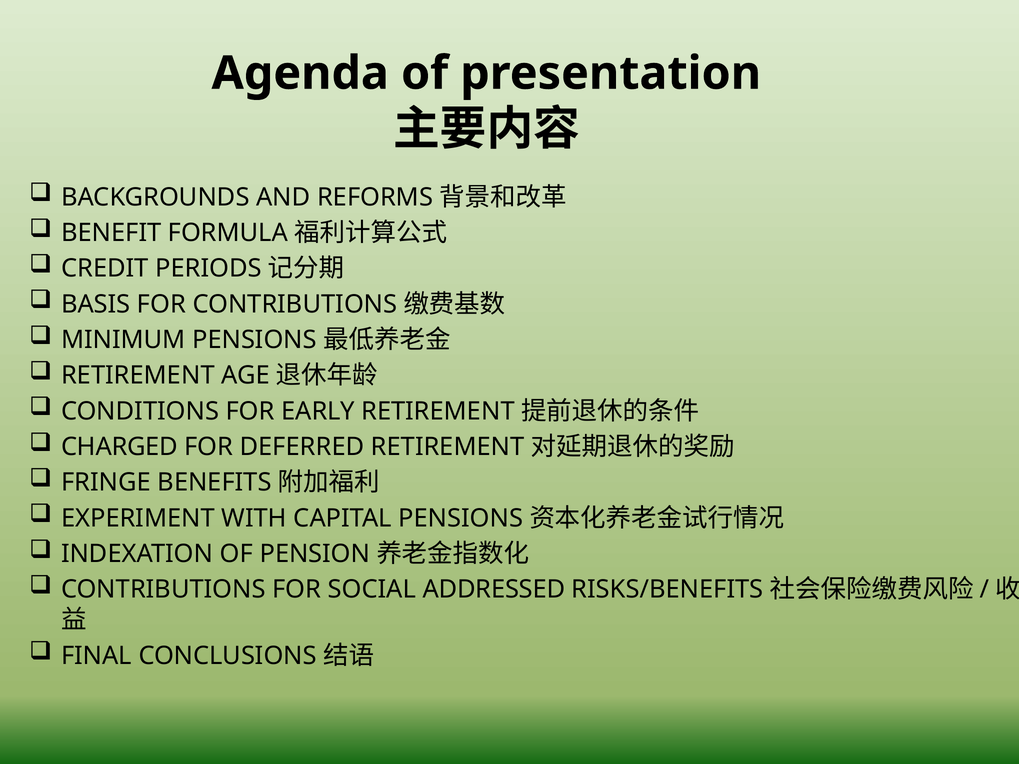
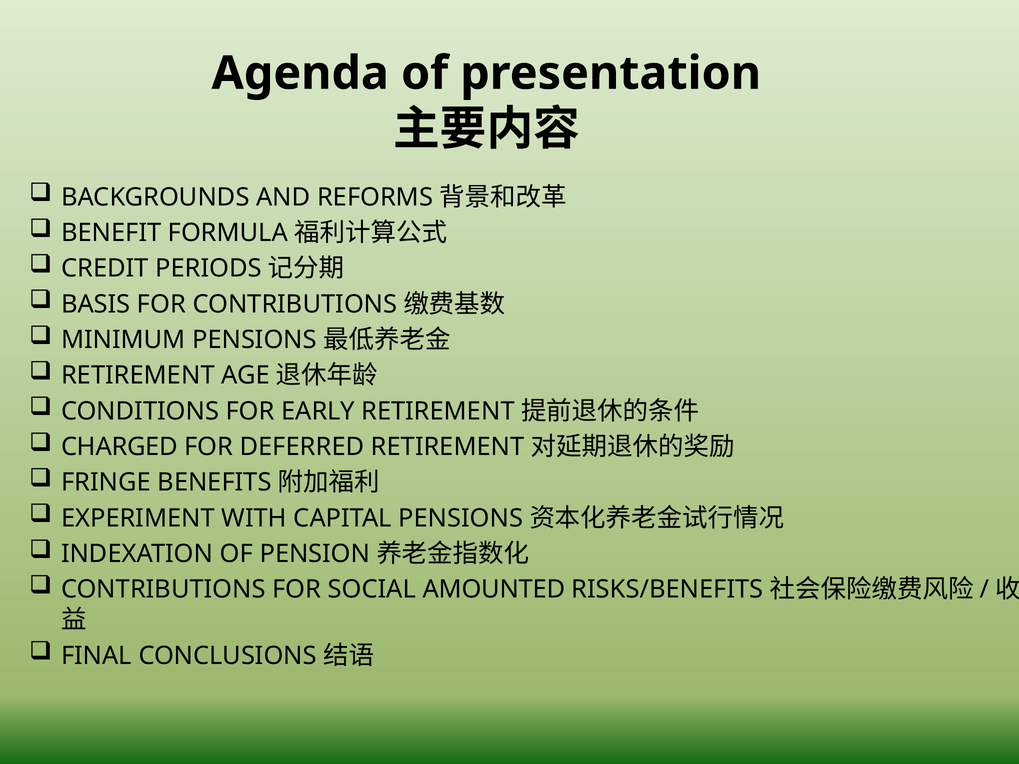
ADDRESSED: ADDRESSED -> AMOUNTED (494, 590)
